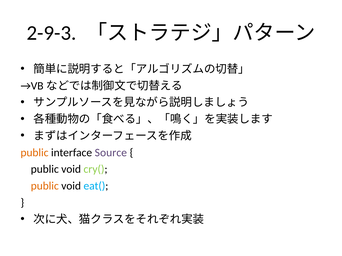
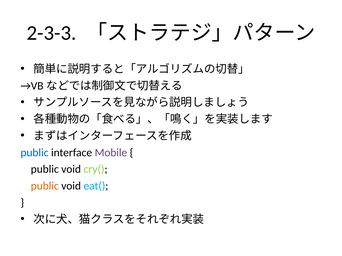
2-9-3: 2-9-3 -> 2-3-3 (52, 33)
public colour: orange -> blue (35, 153)
Source: Source -> Mobile (111, 153)
